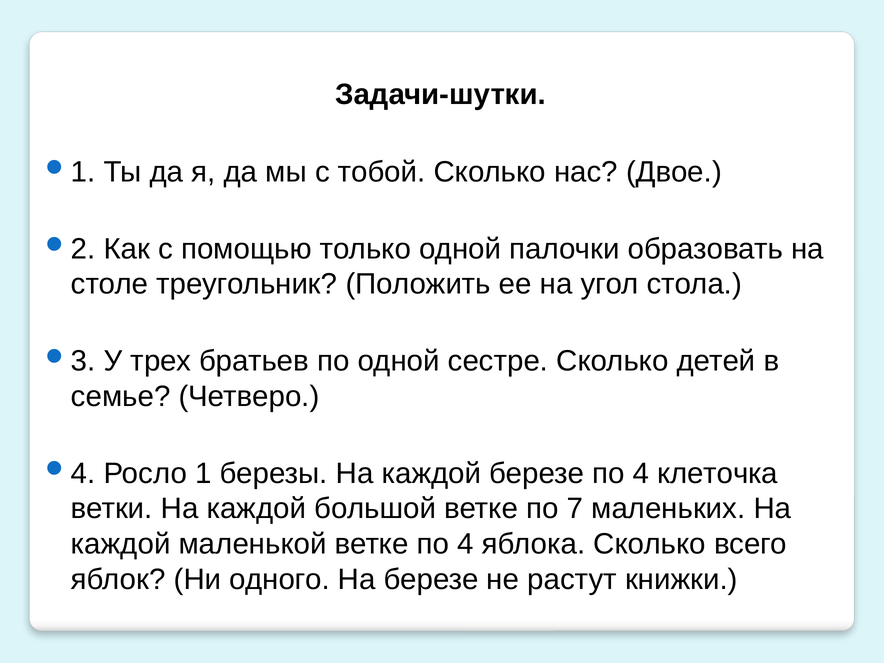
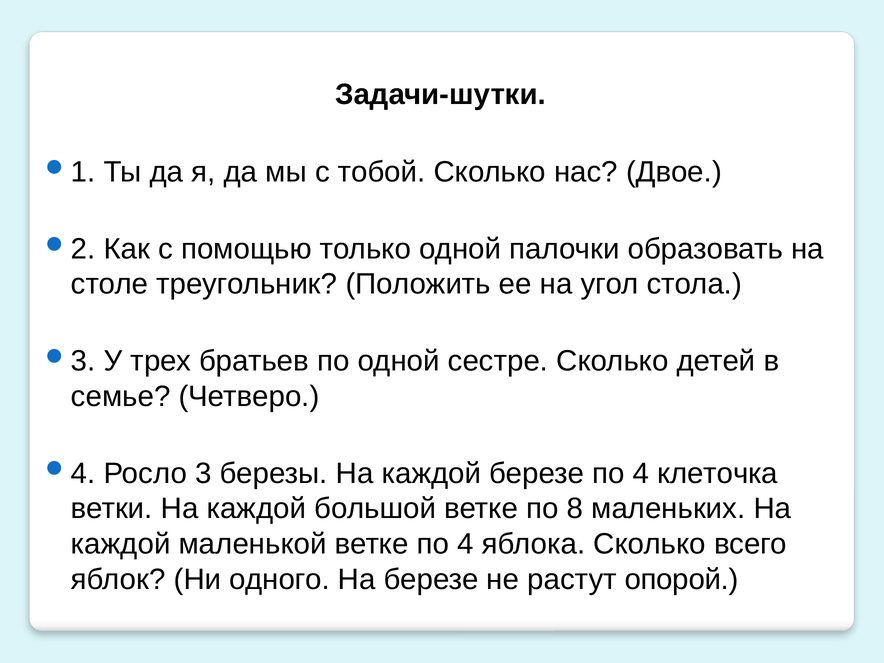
1: 1 -> 3 (203, 473)
7: 7 -> 8 (575, 509)
книжки: книжки -> опорой (682, 579)
